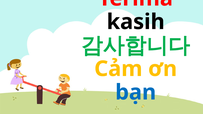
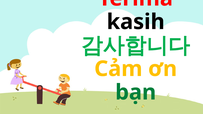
bạn colour: blue -> green (136, 92)
